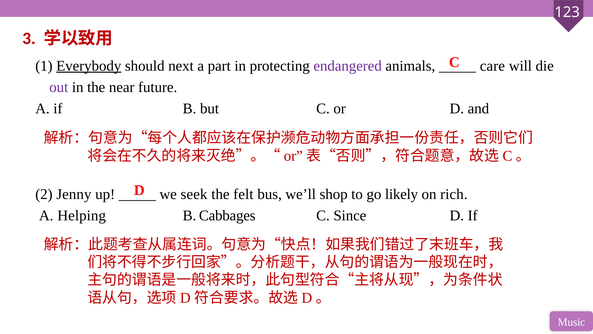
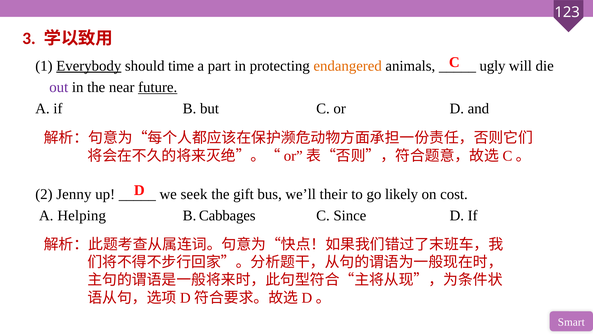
next: next -> time (181, 66)
endangered colour: purple -> orange (348, 66)
care: care -> ugly (493, 66)
future underline: none -> present (158, 87)
felt: felt -> gift (243, 194)
shop: shop -> their (334, 194)
rich: rich -> cost (454, 194)
Music: Music -> Smart (571, 322)
